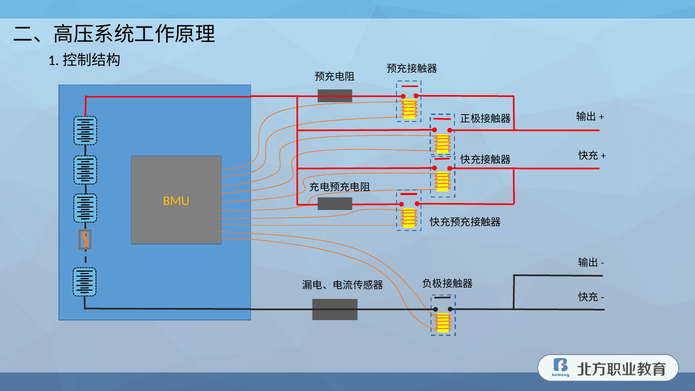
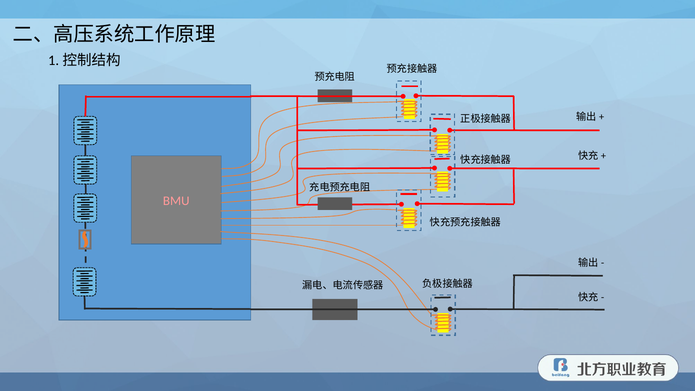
BMU colour: yellow -> pink (176, 201)
